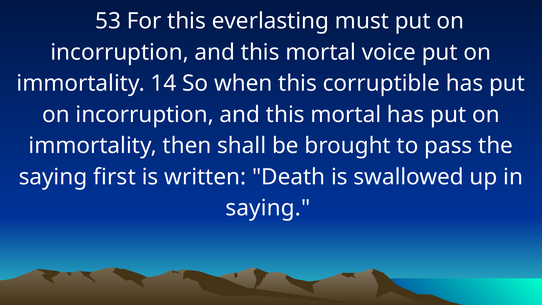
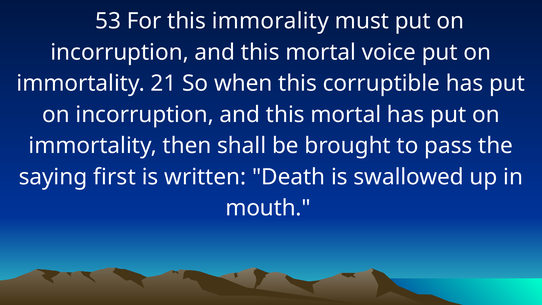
everlasting: everlasting -> immorality (270, 21)
14: 14 -> 21 (163, 83)
saying: saying -> mouth (268, 208)
